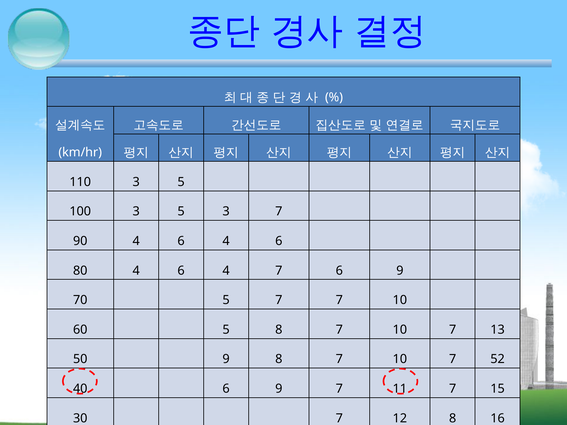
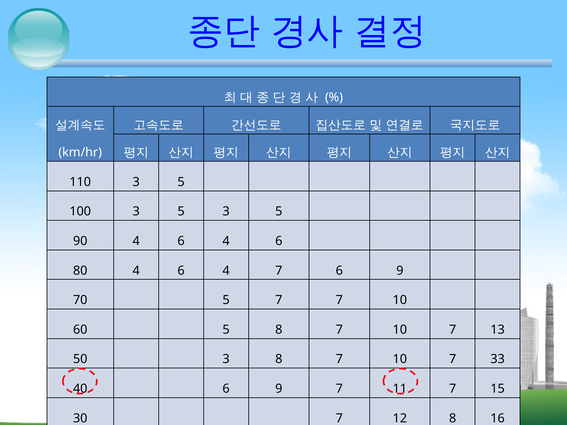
5 3 7: 7 -> 5 (279, 212)
50 9: 9 -> 3 (226, 359)
52: 52 -> 33 (498, 359)
